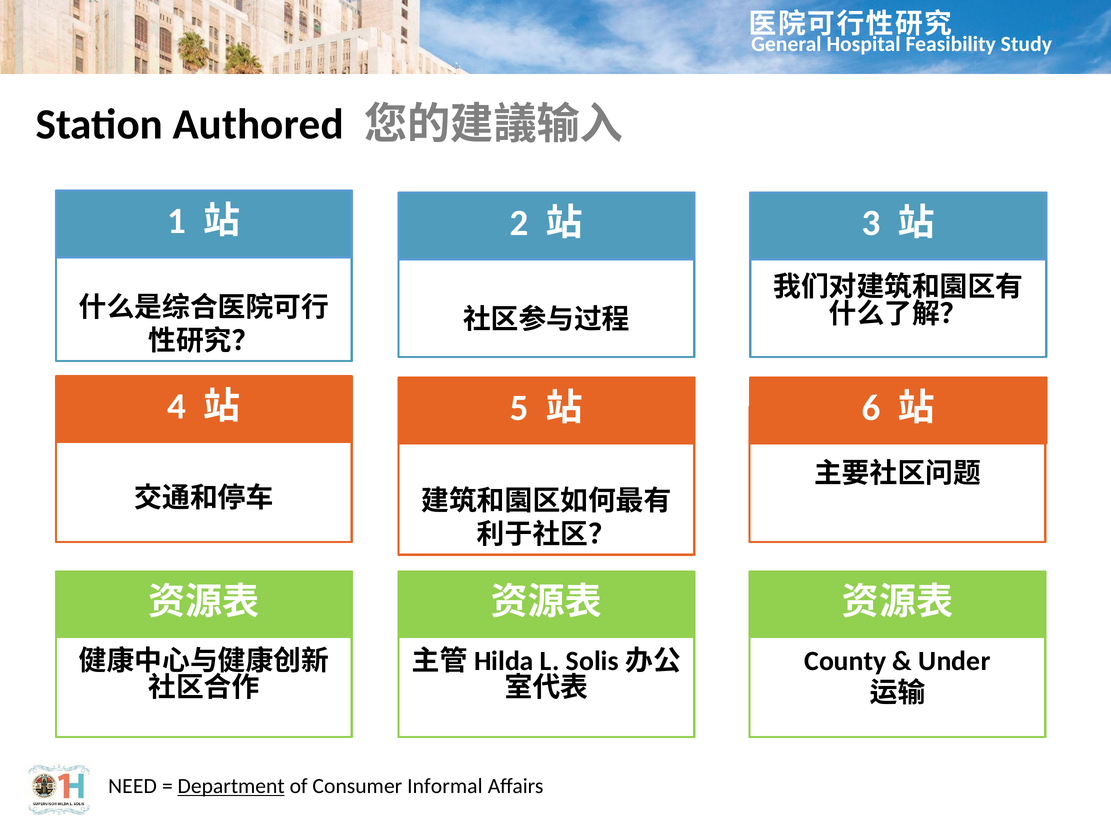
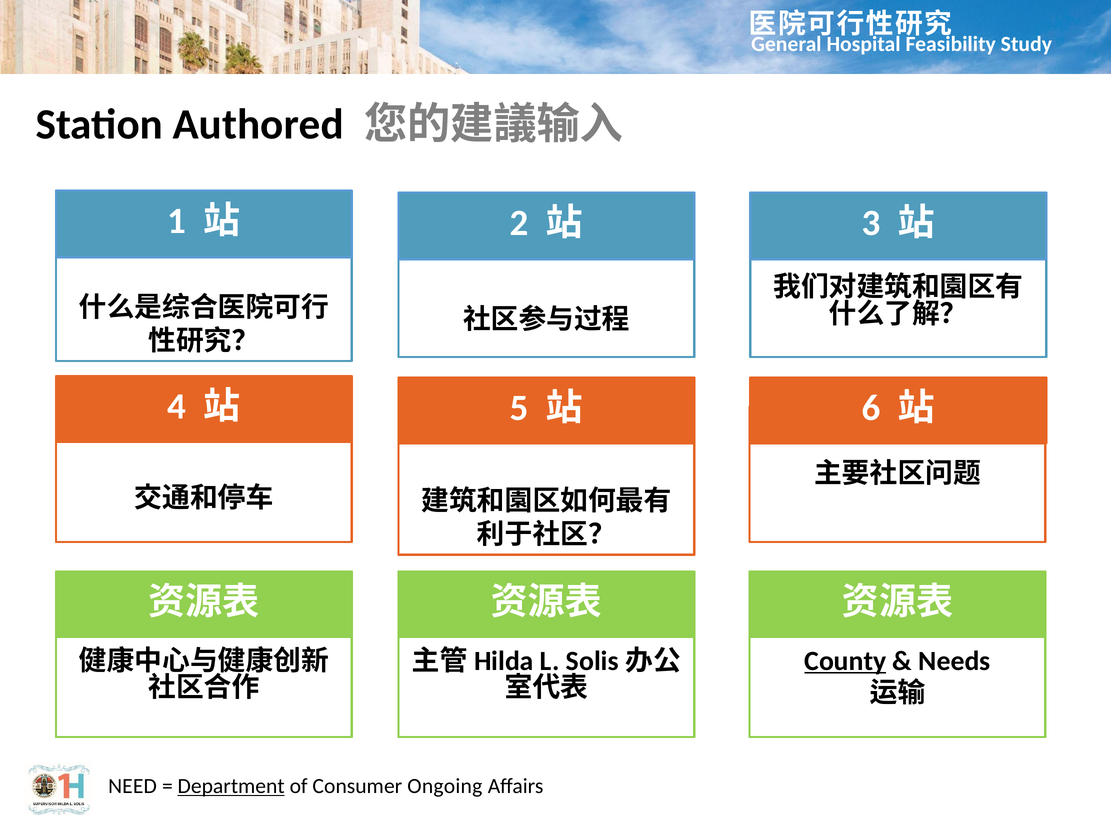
County underline: none -> present (845, 661)
Under: Under -> Needs (954, 661)
Informal: Informal -> Ongoing (445, 786)
